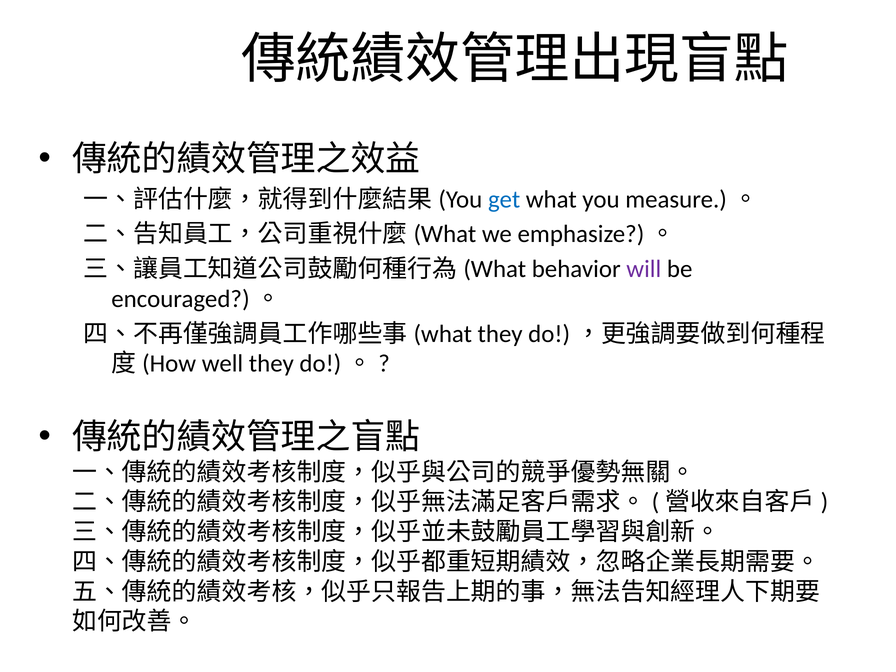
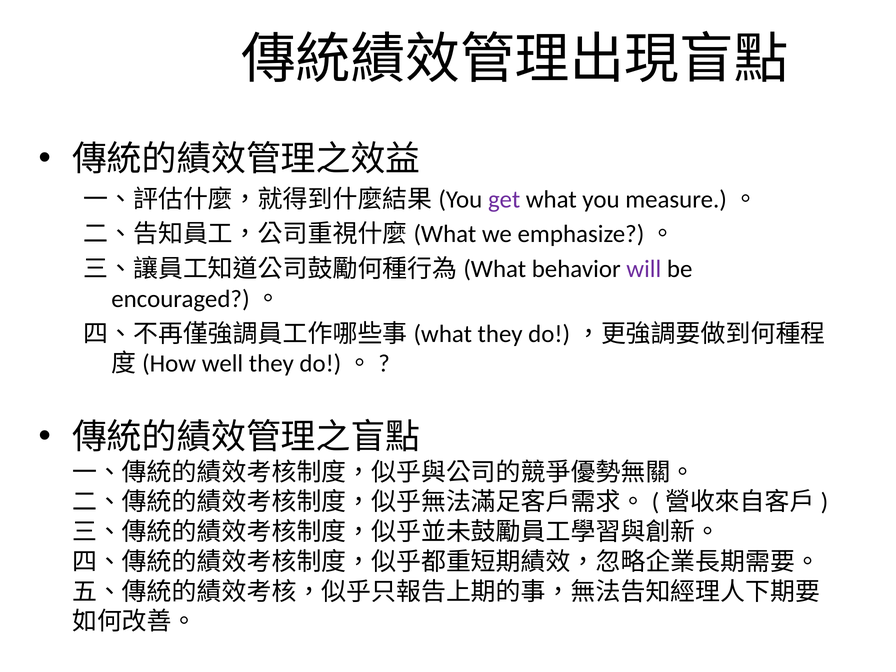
get colour: blue -> purple (504, 199)
